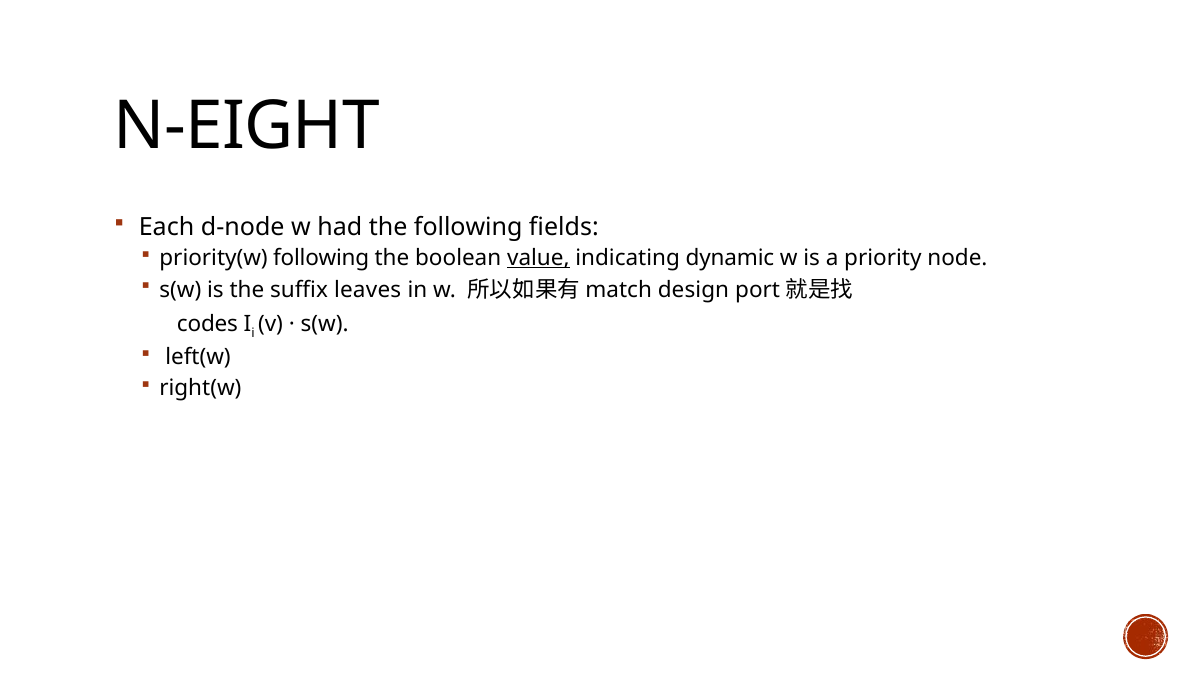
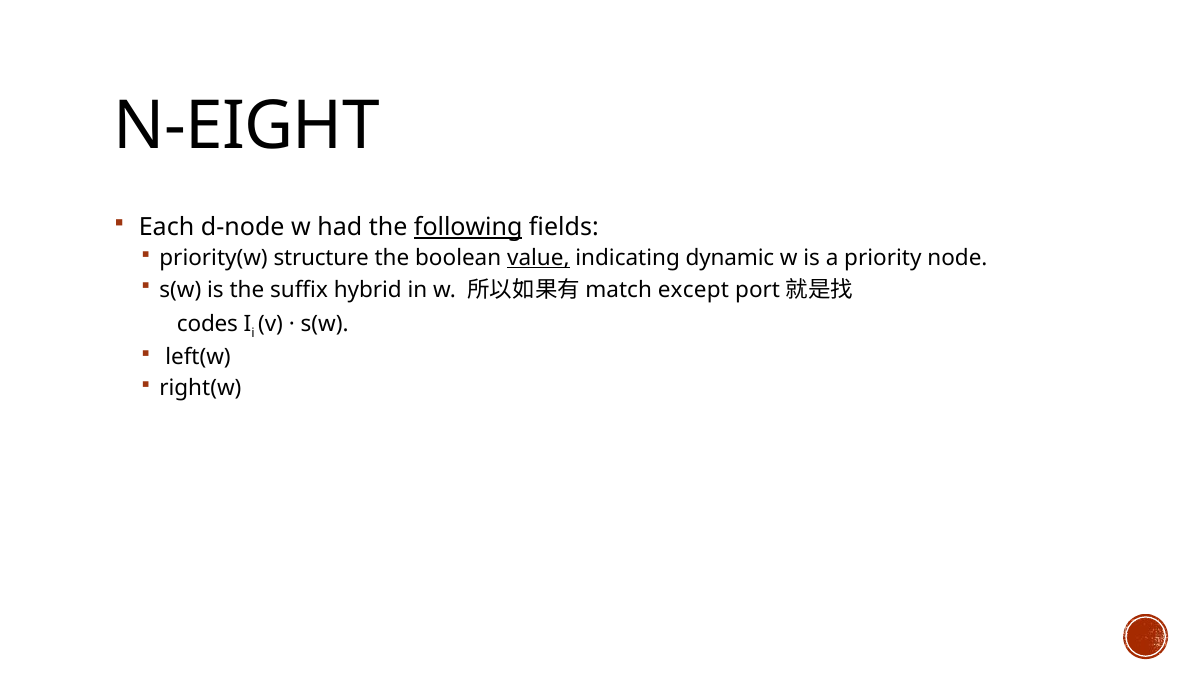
following underline: none -> present (468, 227)
priority(w following: following -> structure (321, 258)
leaves: leaves -> hybrid (368, 289)
design: design -> except (693, 289)
